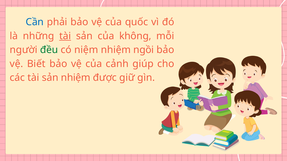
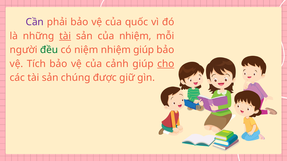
Cần colour: blue -> purple (35, 22)
của không: không -> nhiệm (135, 36)
nhiệm ngồi: ngồi -> giúp (144, 50)
Biết: Biết -> Tích (36, 64)
cho underline: none -> present (166, 64)
sản nhiệm: nhiệm -> chúng (76, 78)
